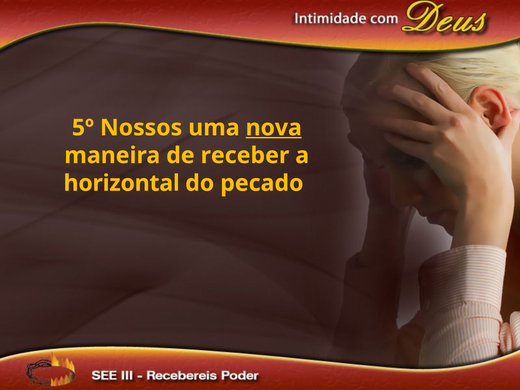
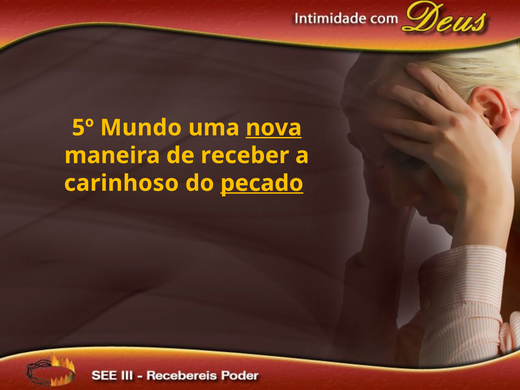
Nossos: Nossos -> Mundo (141, 128)
horizontal: horizontal -> carinhoso (121, 183)
pecado underline: none -> present (262, 183)
